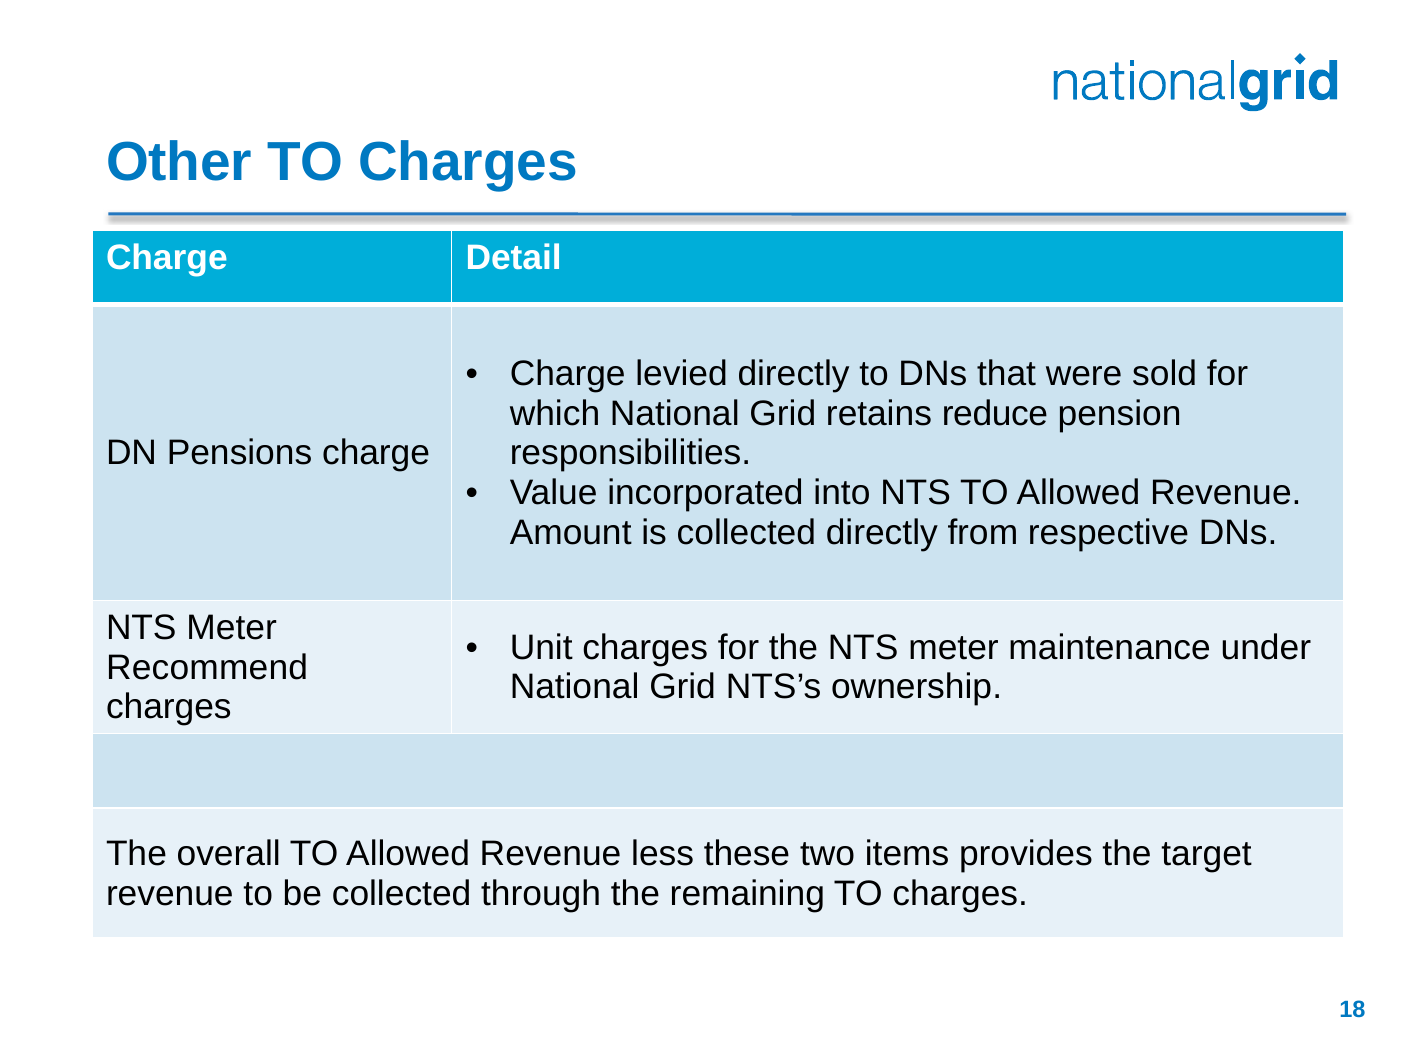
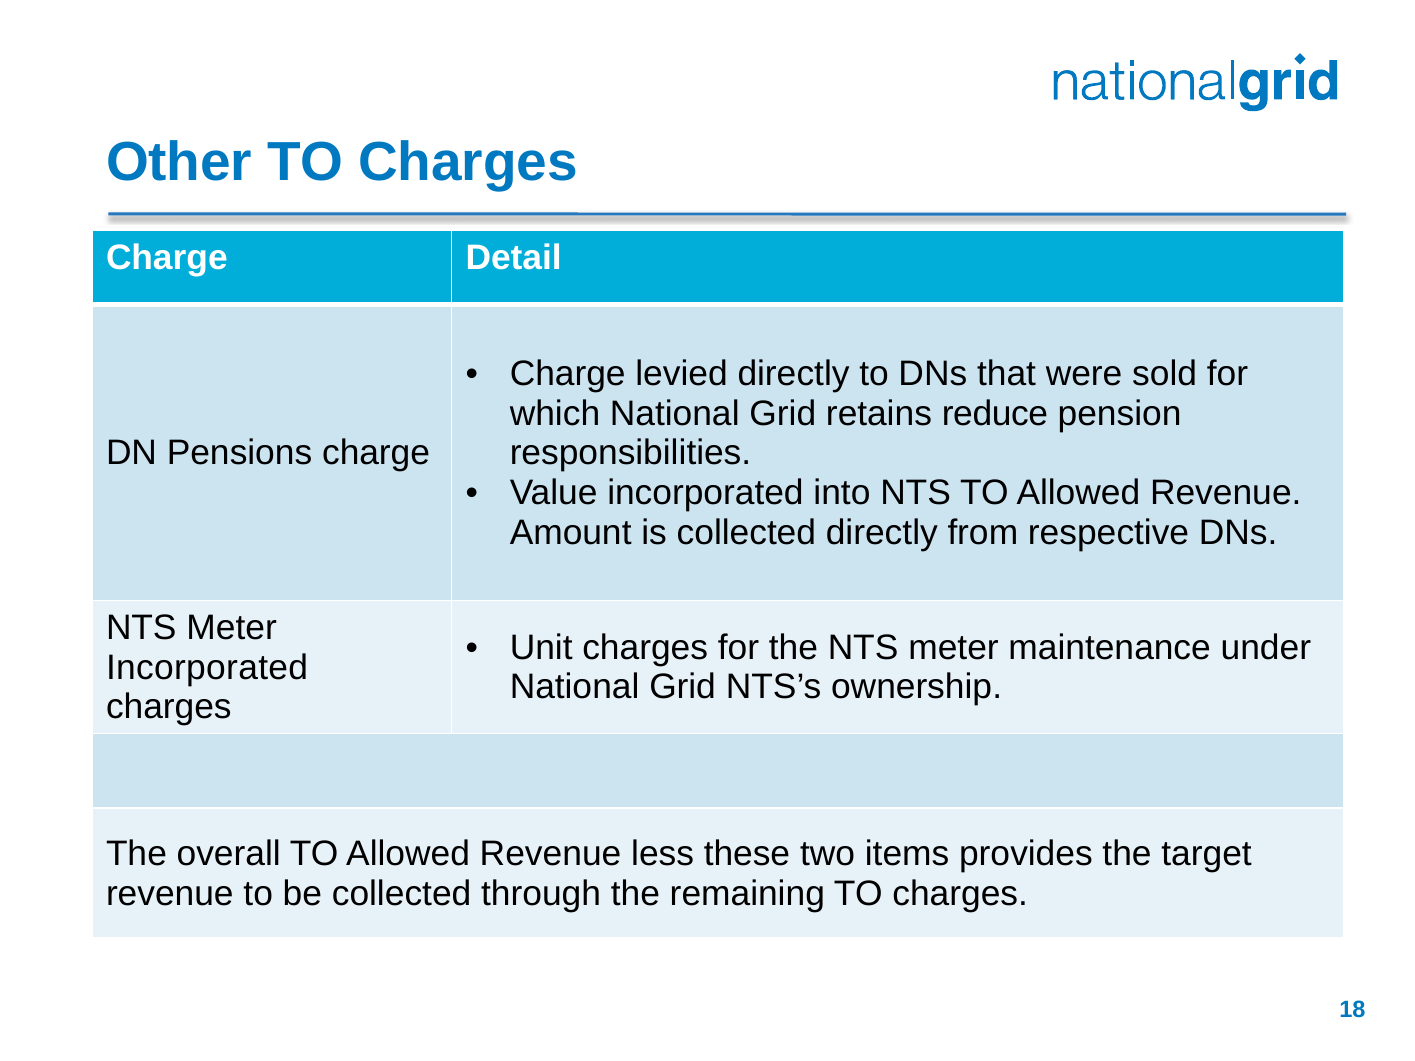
Recommend: Recommend -> Incorporated (207, 668)
